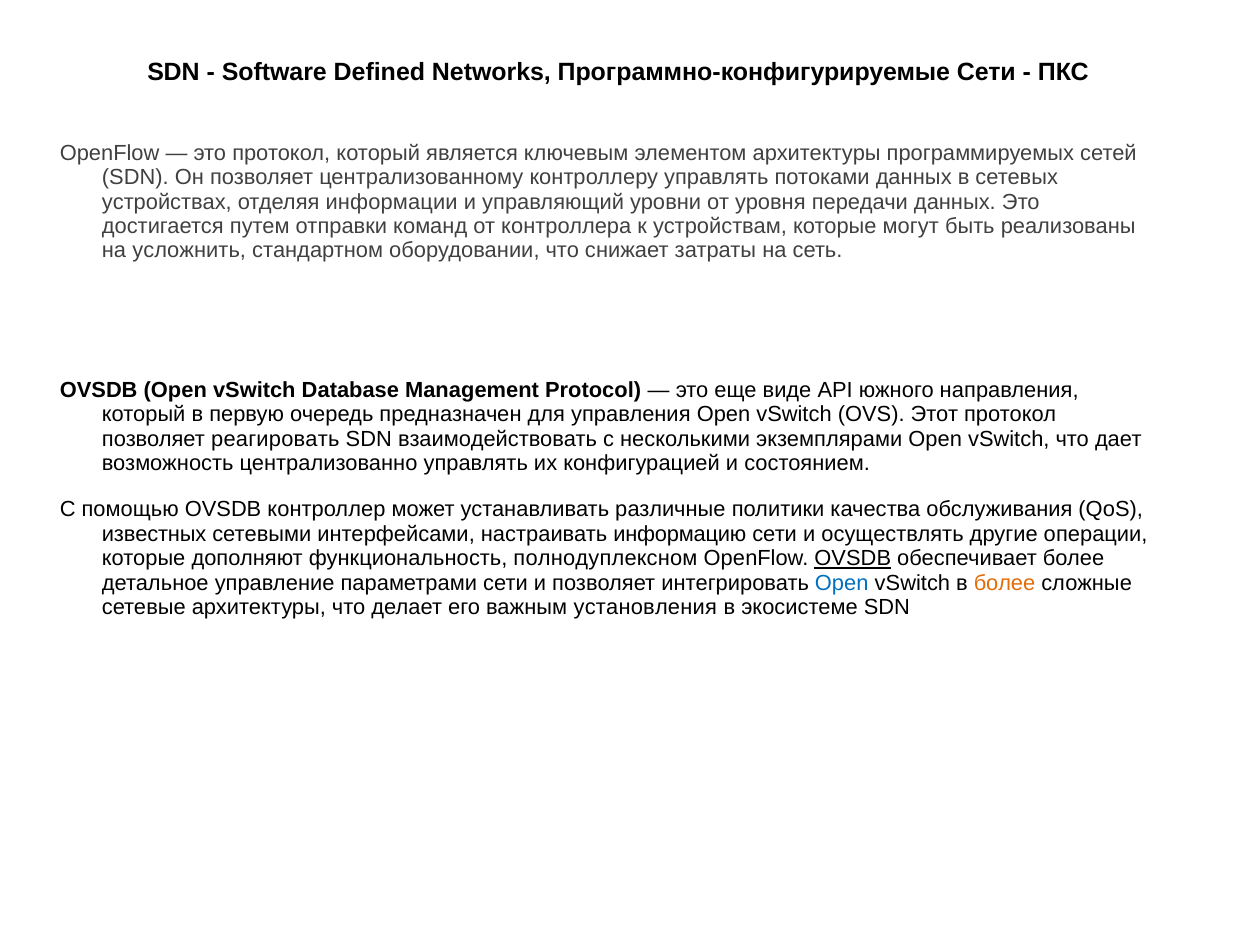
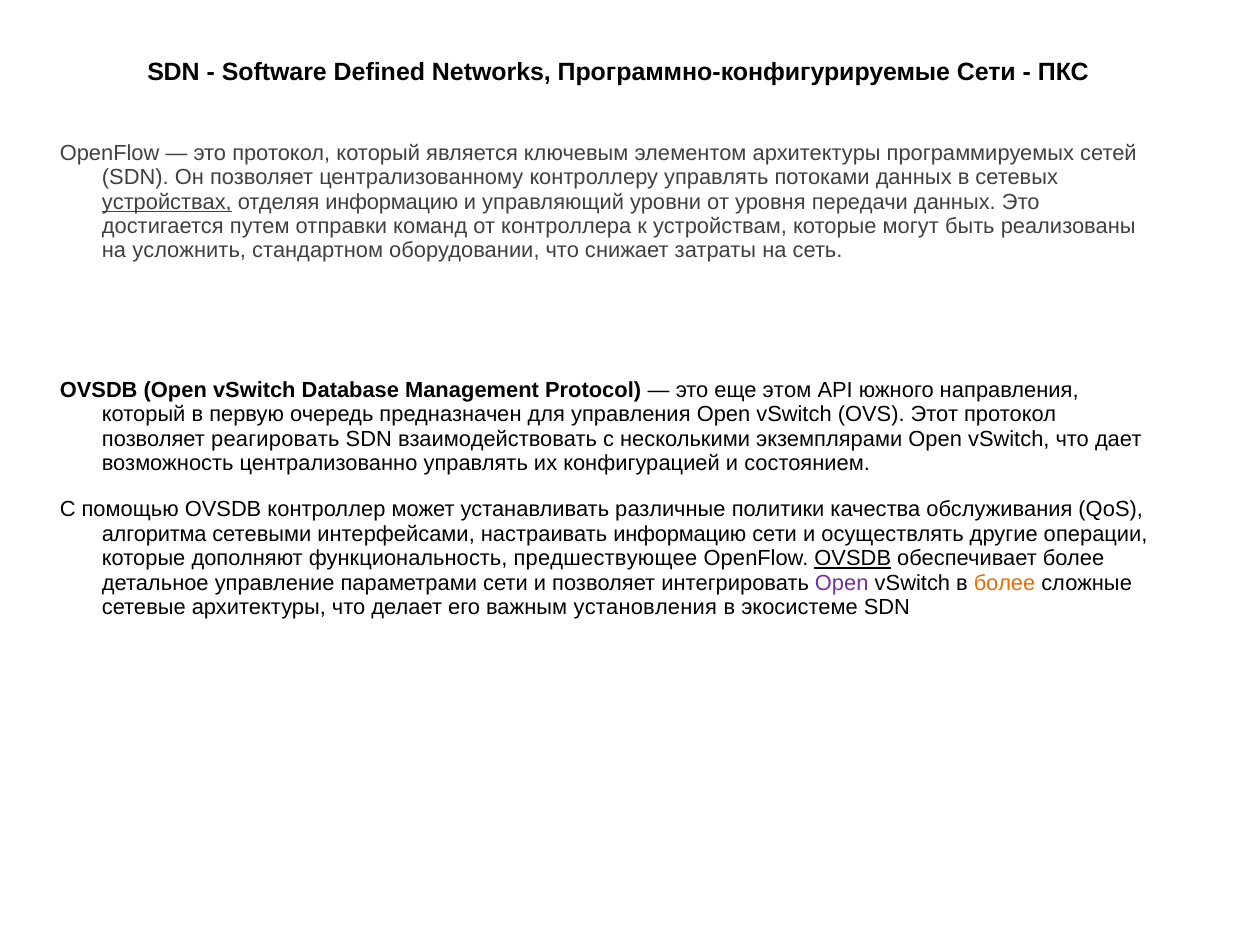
устройствах underline: none -> present (167, 202)
отделяя информации: информации -> информацию (392, 202)
виде: виде -> этом (787, 390)
известных: известных -> алгоритма (154, 534)
полнодуплексном: полнодуплексном -> предшествующее (605, 559)
Open colour: blue -> purple (842, 583)
